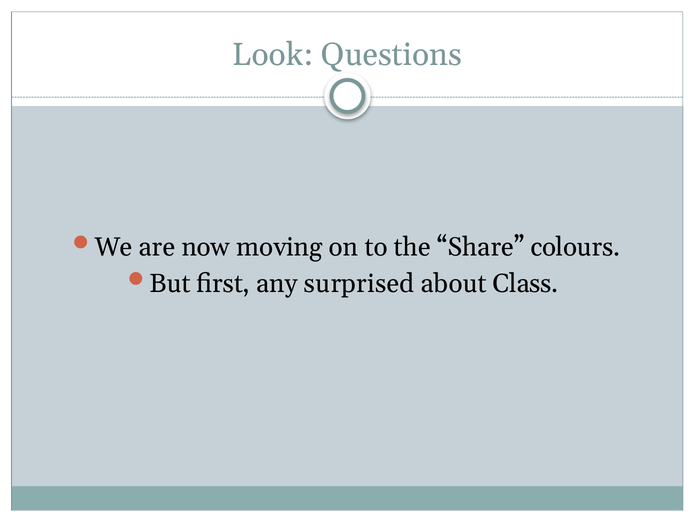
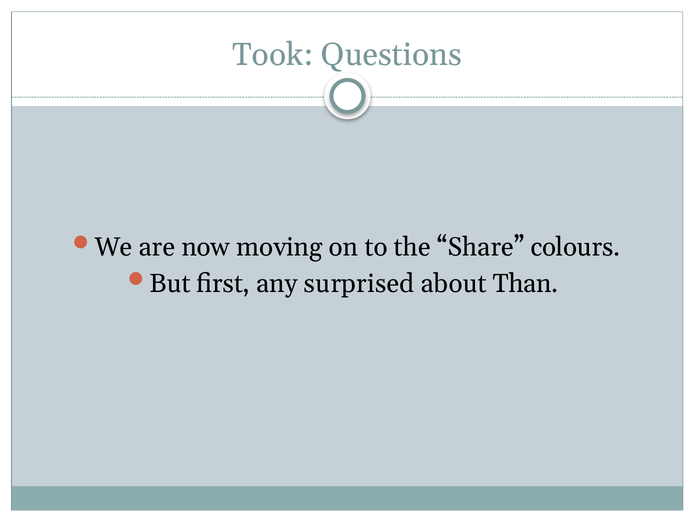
Look: Look -> Took (273, 55)
Class: Class -> Than (526, 283)
